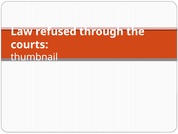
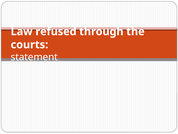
thumbnail: thumbnail -> statement (34, 57)
